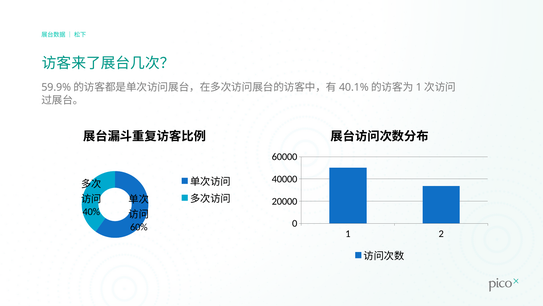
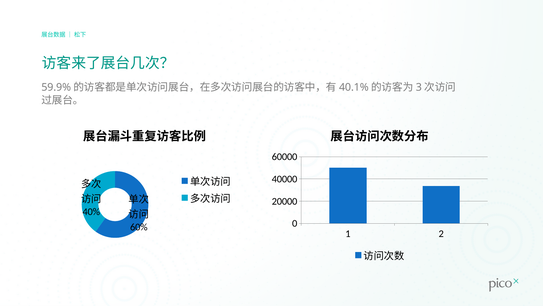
1: 1 -> 3 (419, 87)
